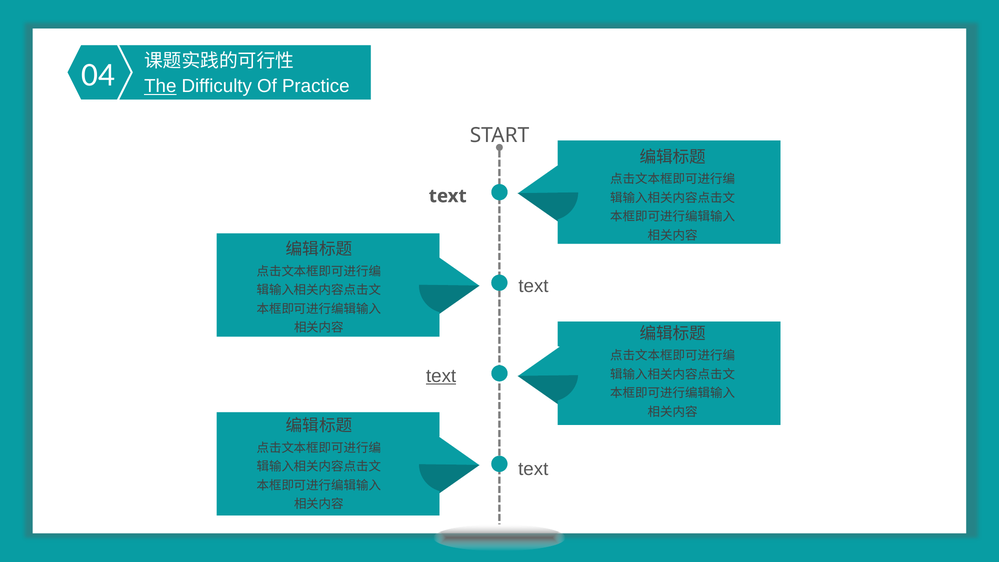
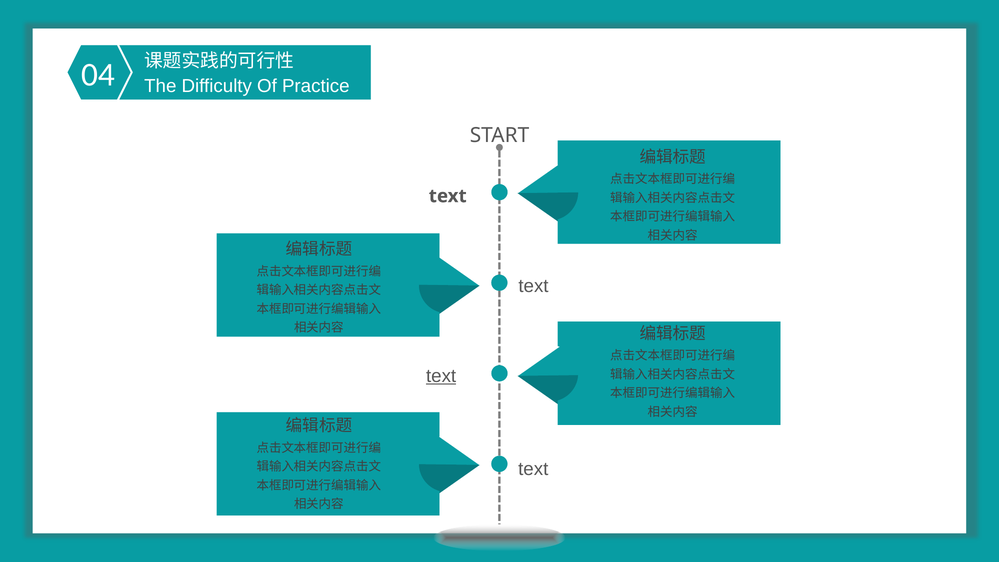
The underline: present -> none (160, 86)
